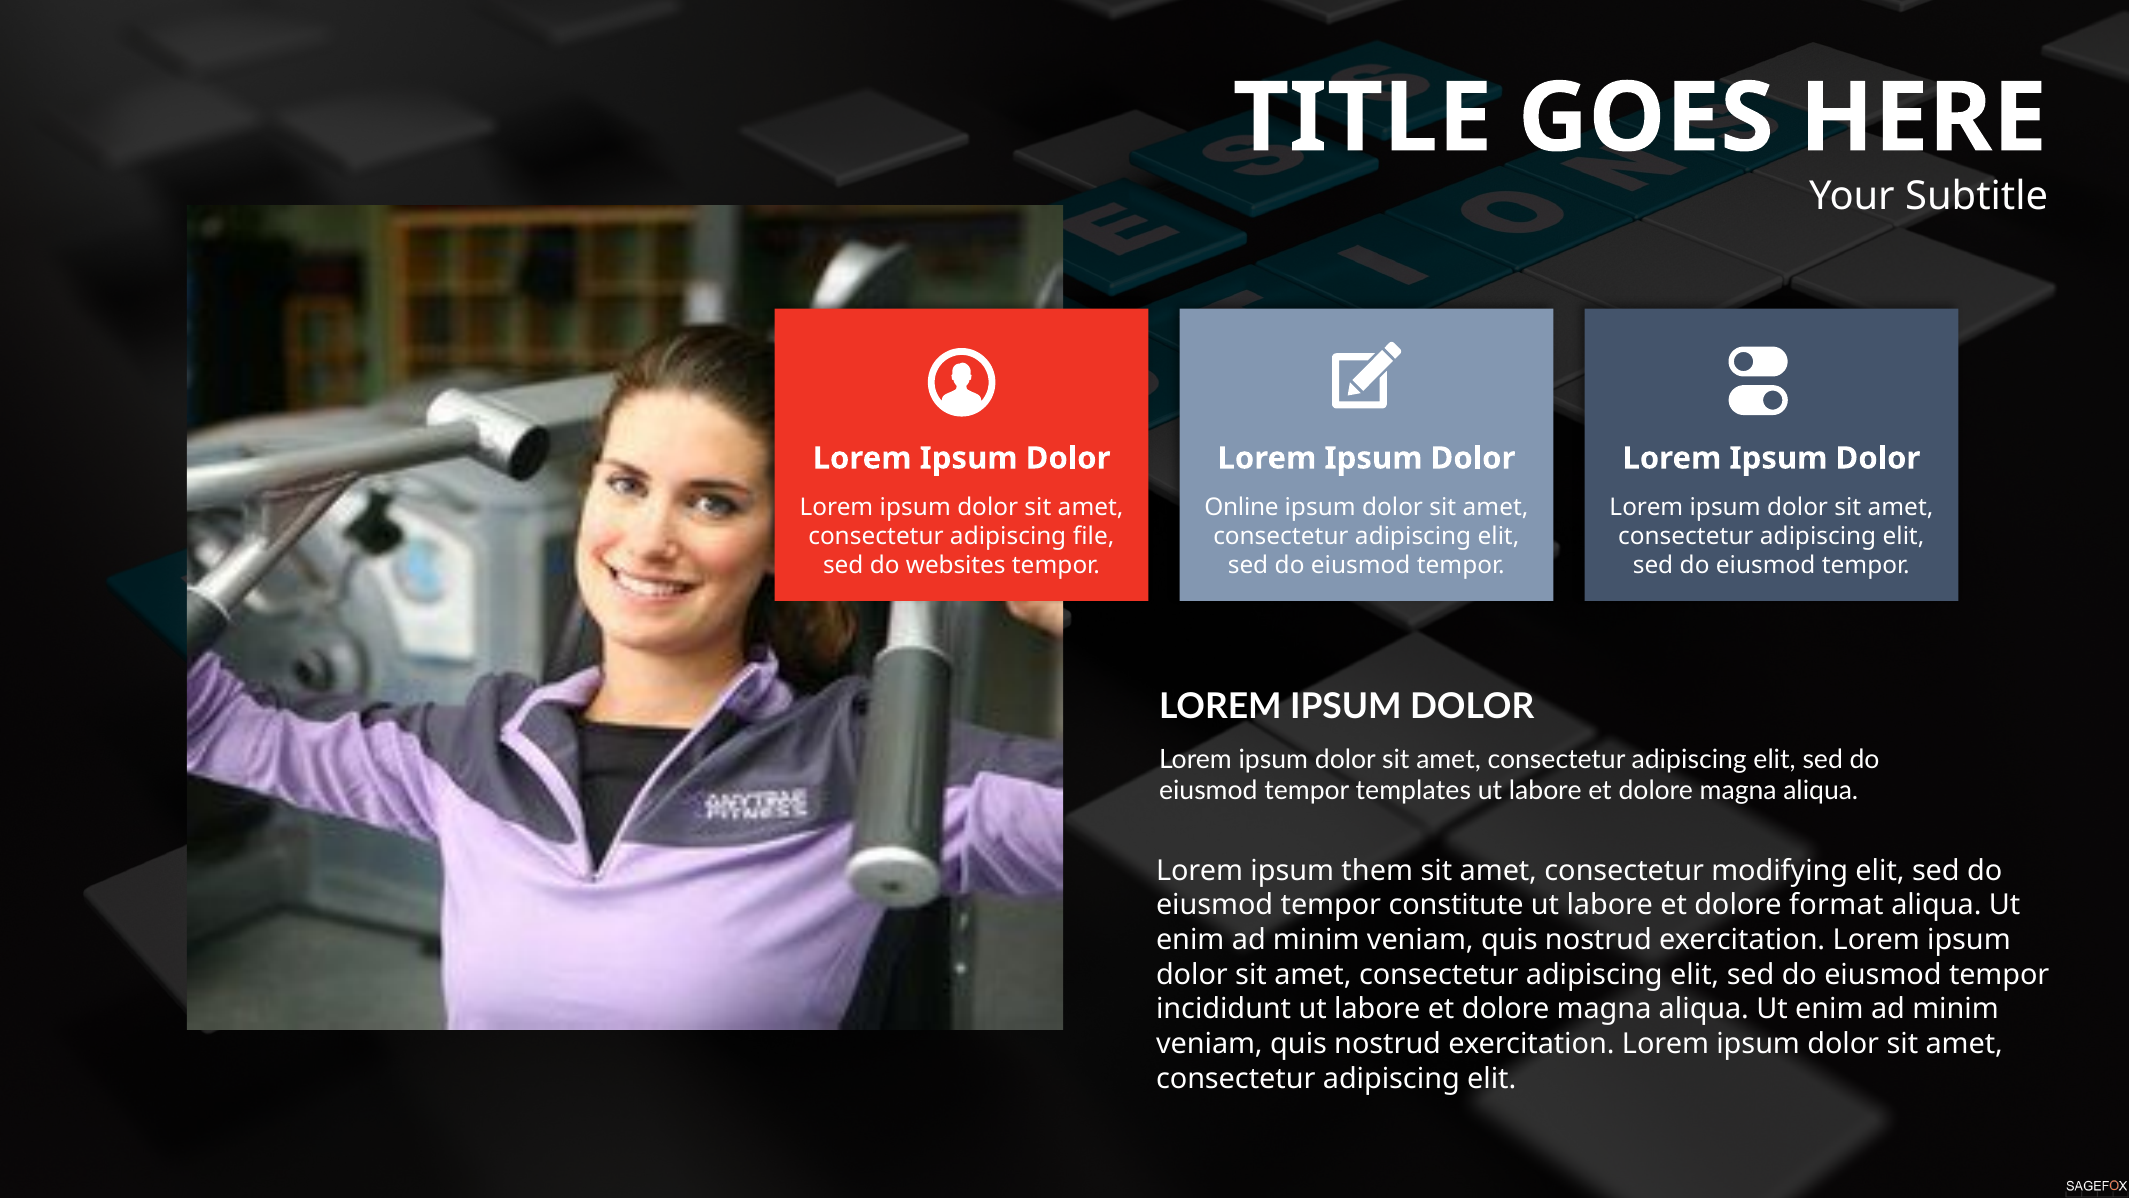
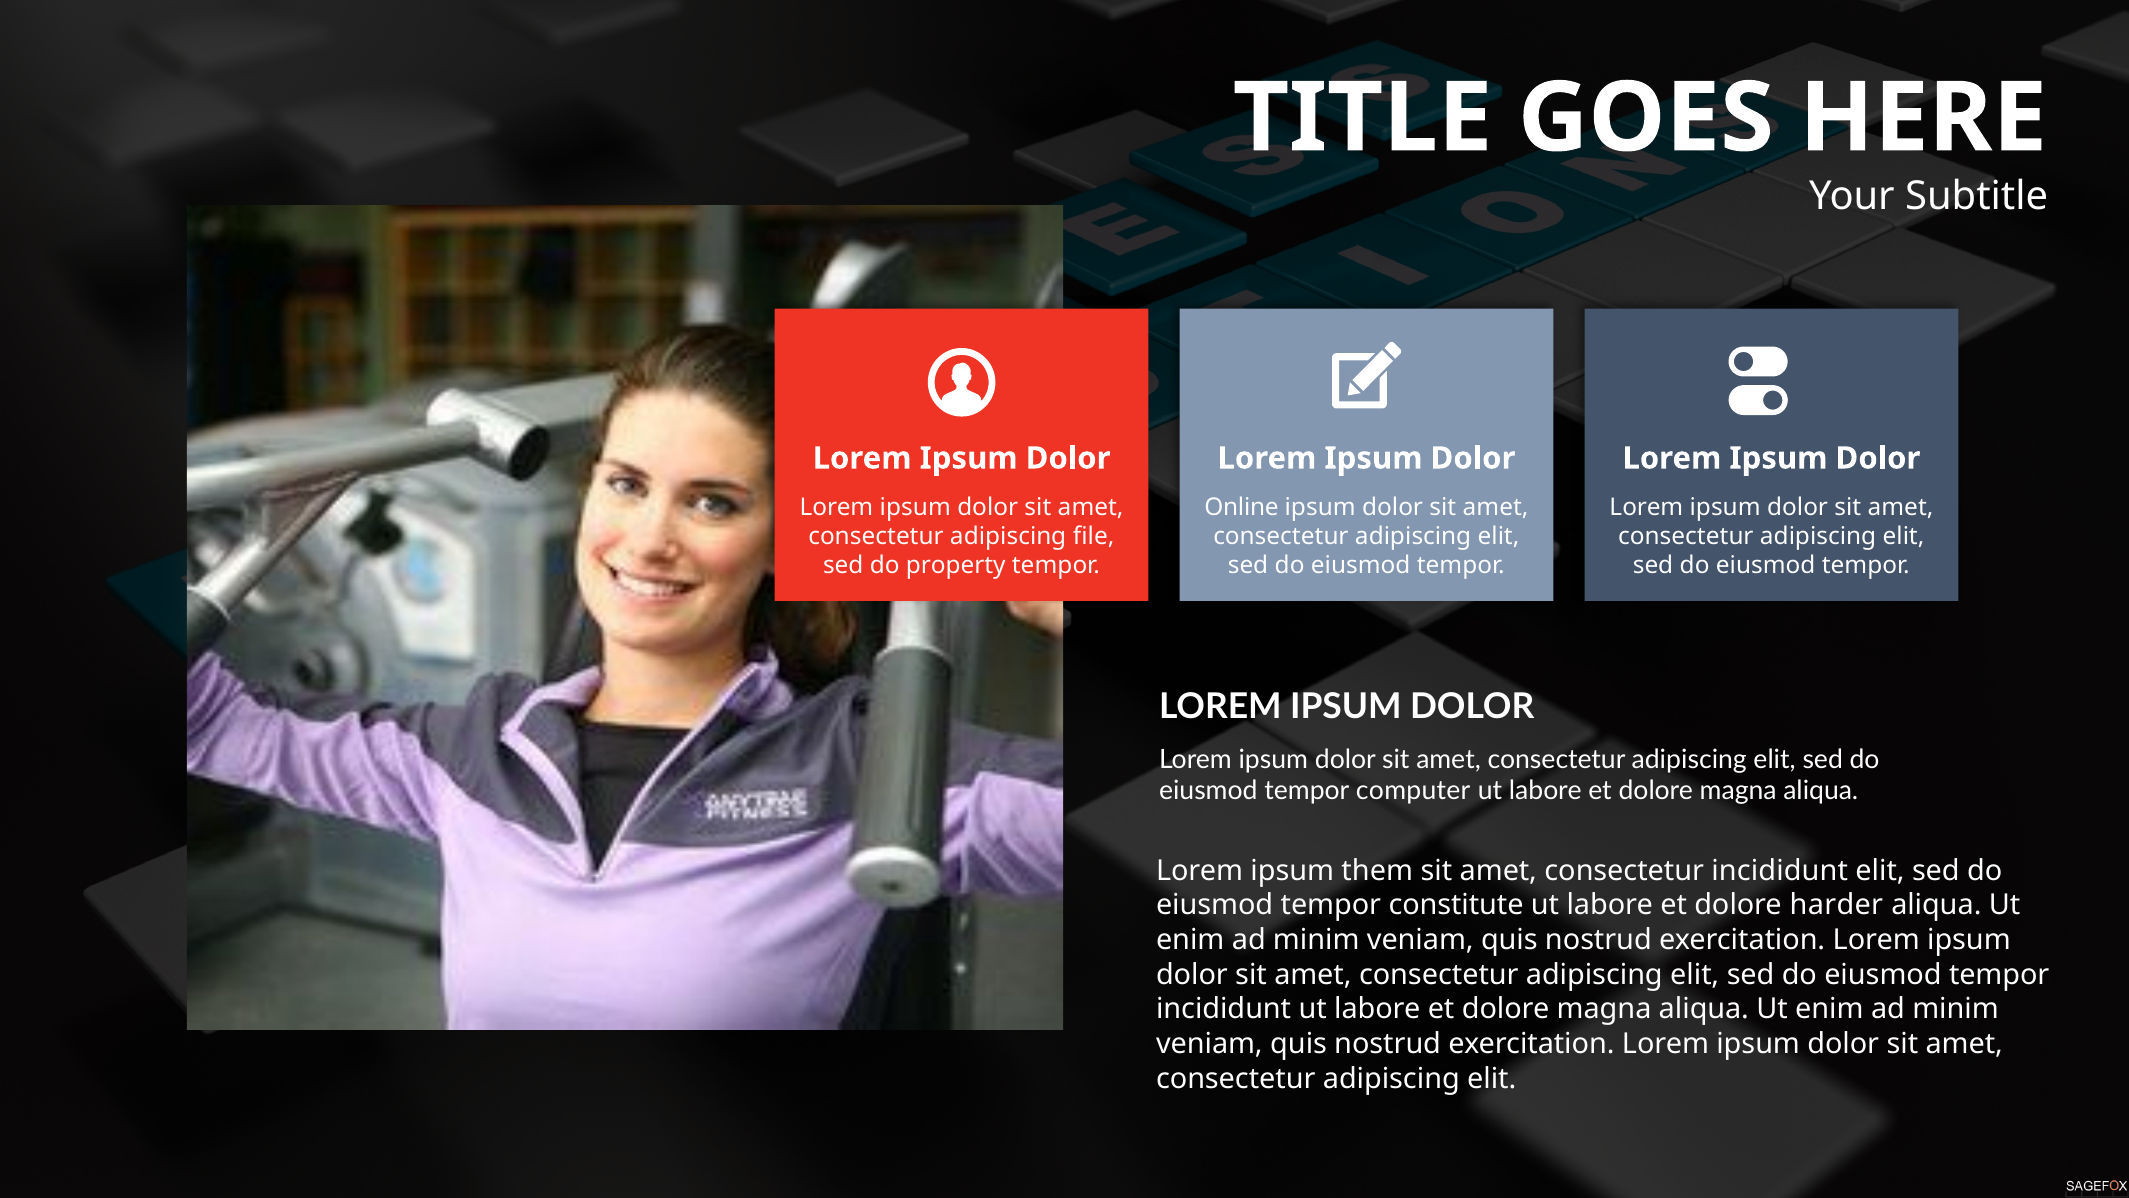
websites: websites -> property (956, 565)
templates: templates -> computer (1413, 791)
consectetur modifying: modifying -> incididunt (1780, 870)
format: format -> harder (1836, 905)
